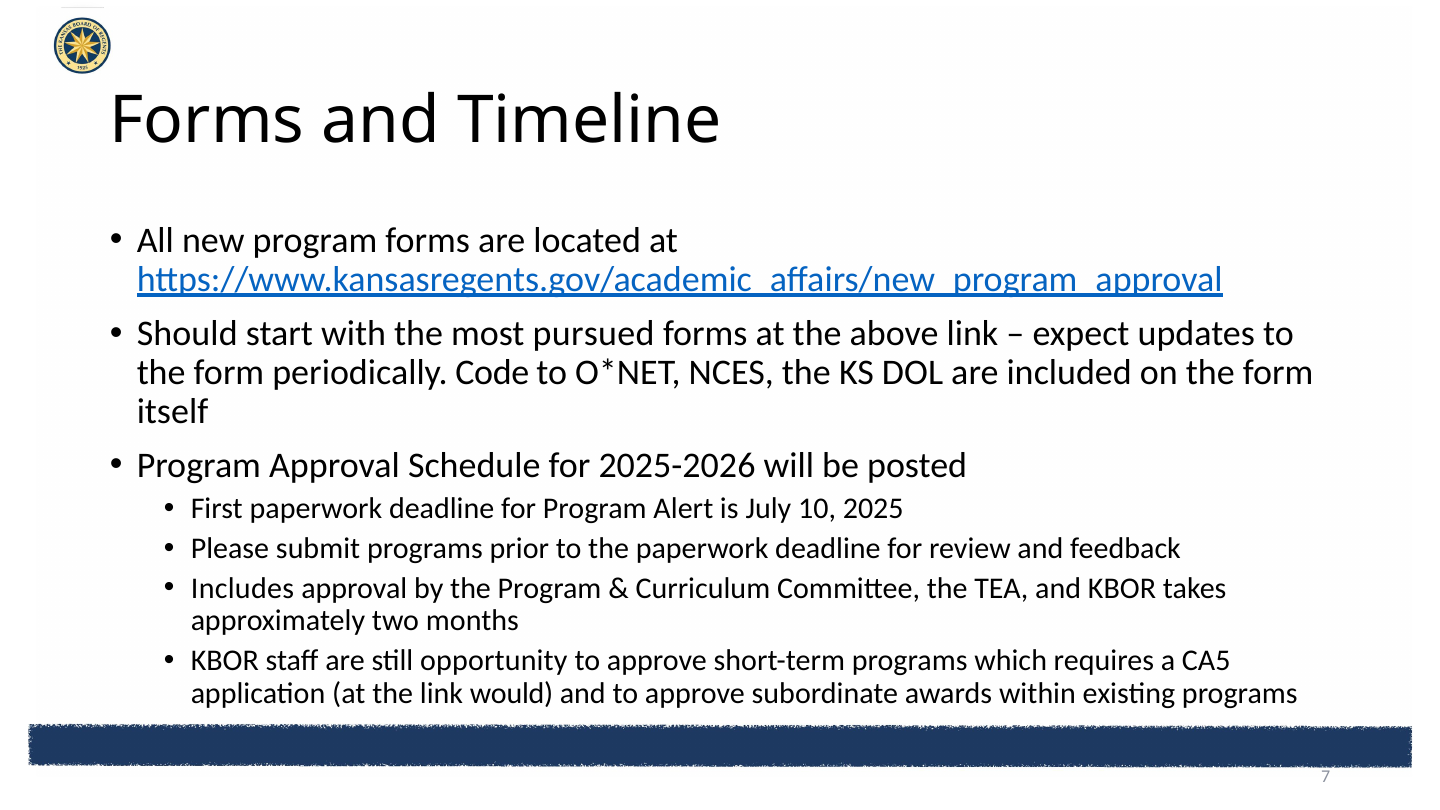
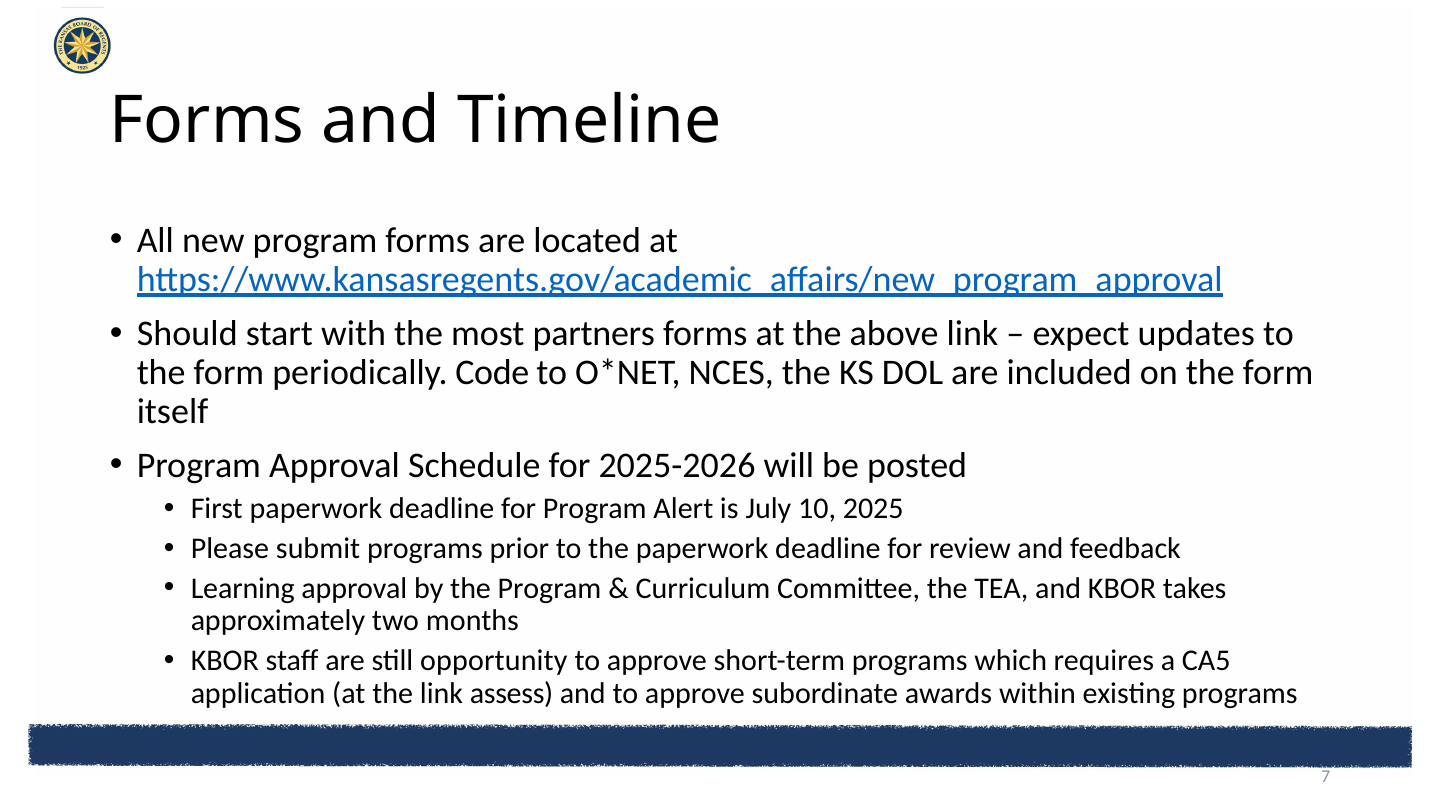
pursued: pursued -> partners (594, 334)
Includes: Includes -> Learning (243, 588)
would: would -> assess (512, 693)
